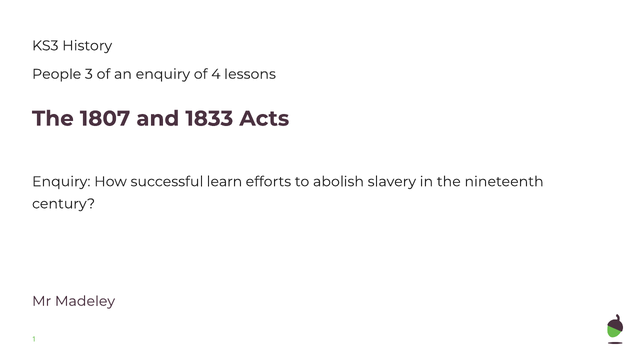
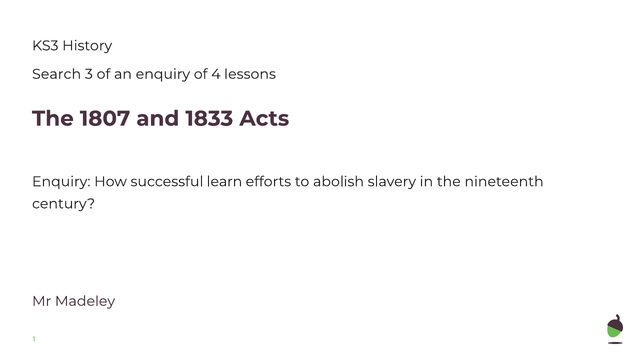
People: People -> Search (57, 74)
